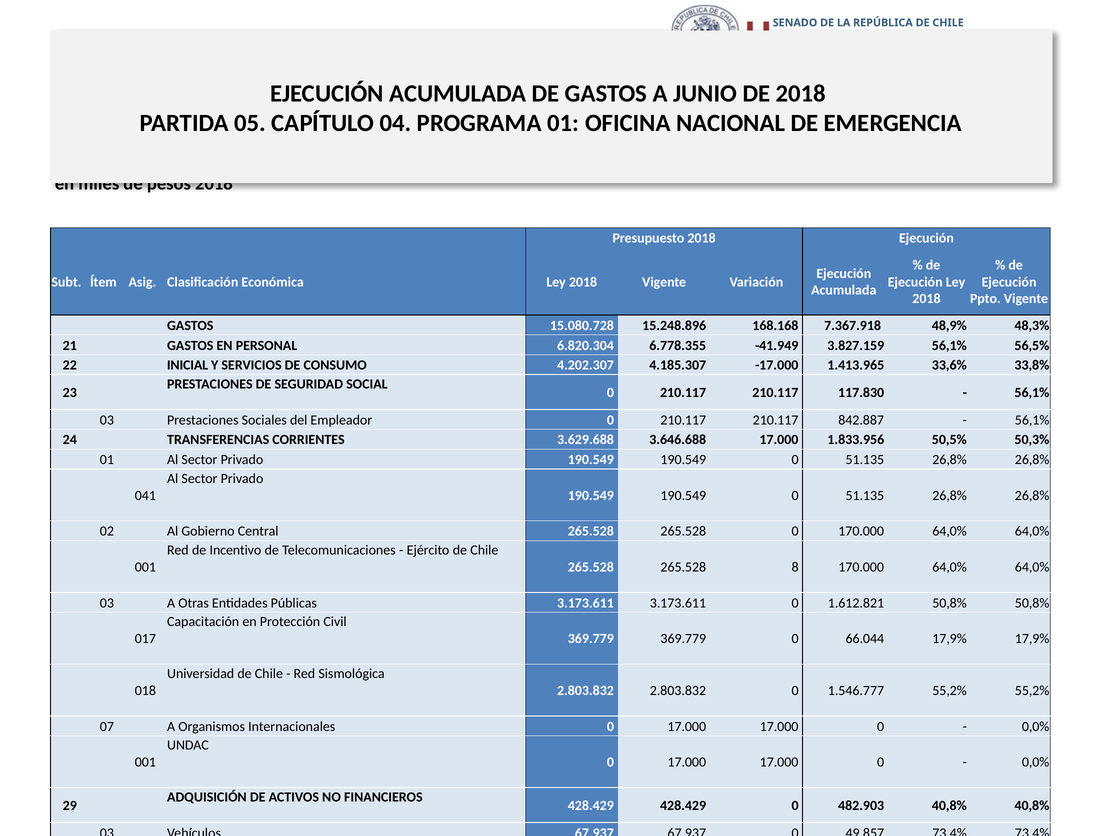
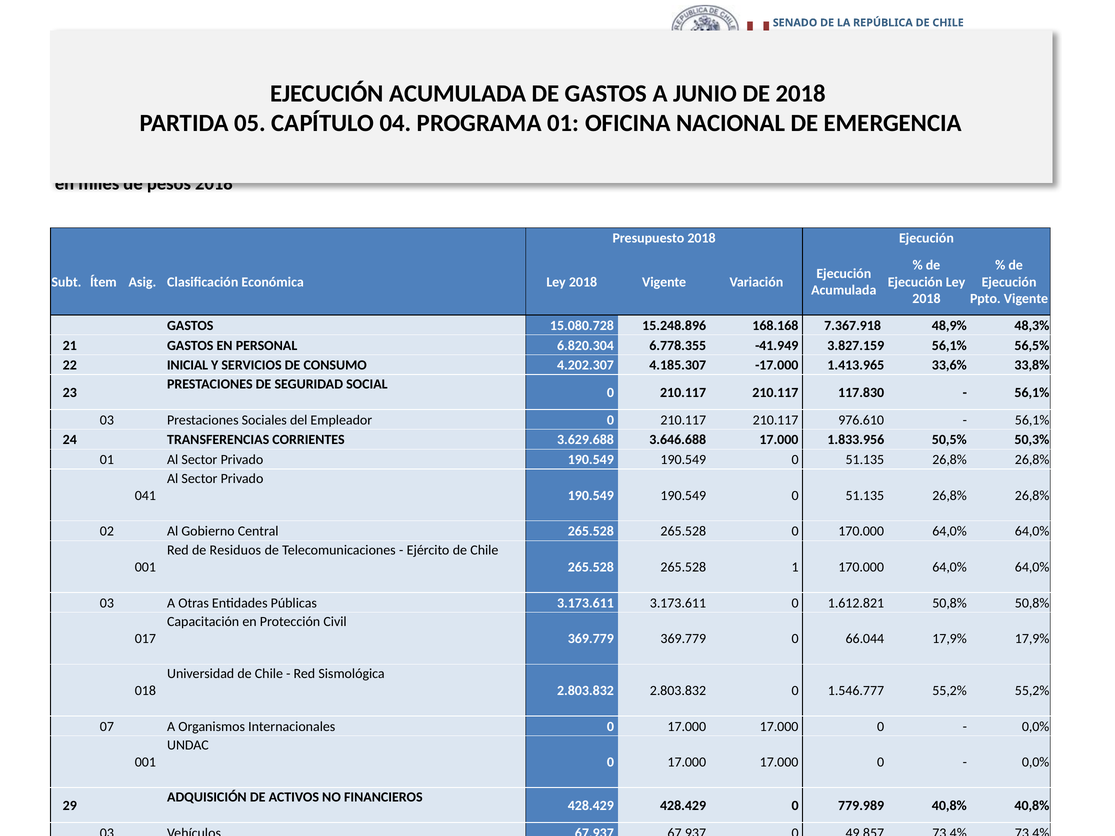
842.887: 842.887 -> 976.610 (861, 420)
Incentivo: Incentivo -> Residuos (235, 550)
8: 8 -> 1 (795, 567)
482.903: 482.903 -> 779.989 (861, 806)
